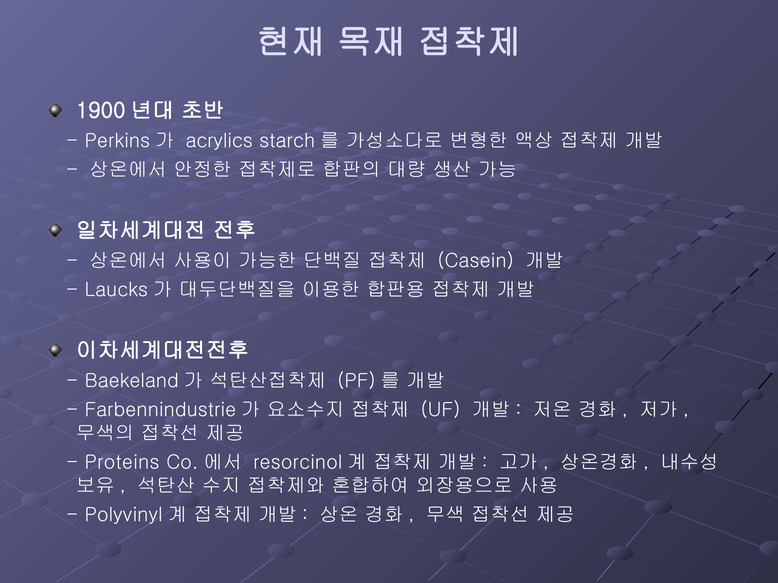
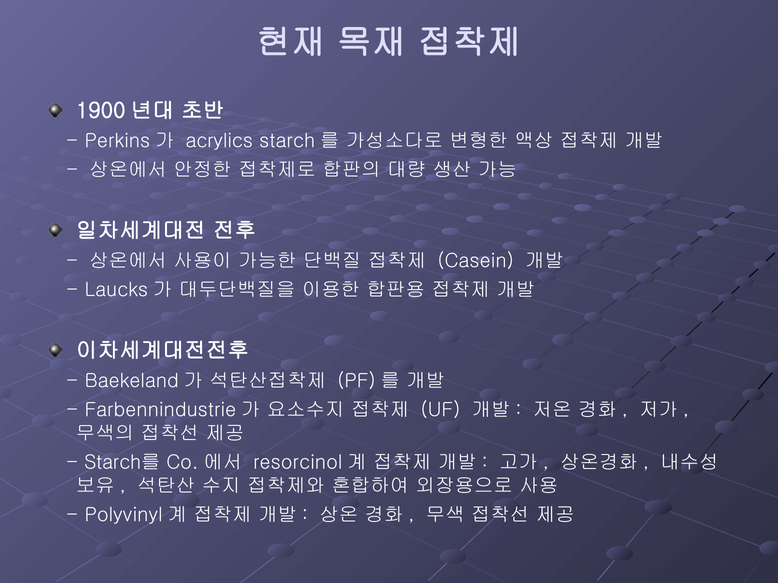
Proteins: Proteins -> Starch를 (122, 463)
